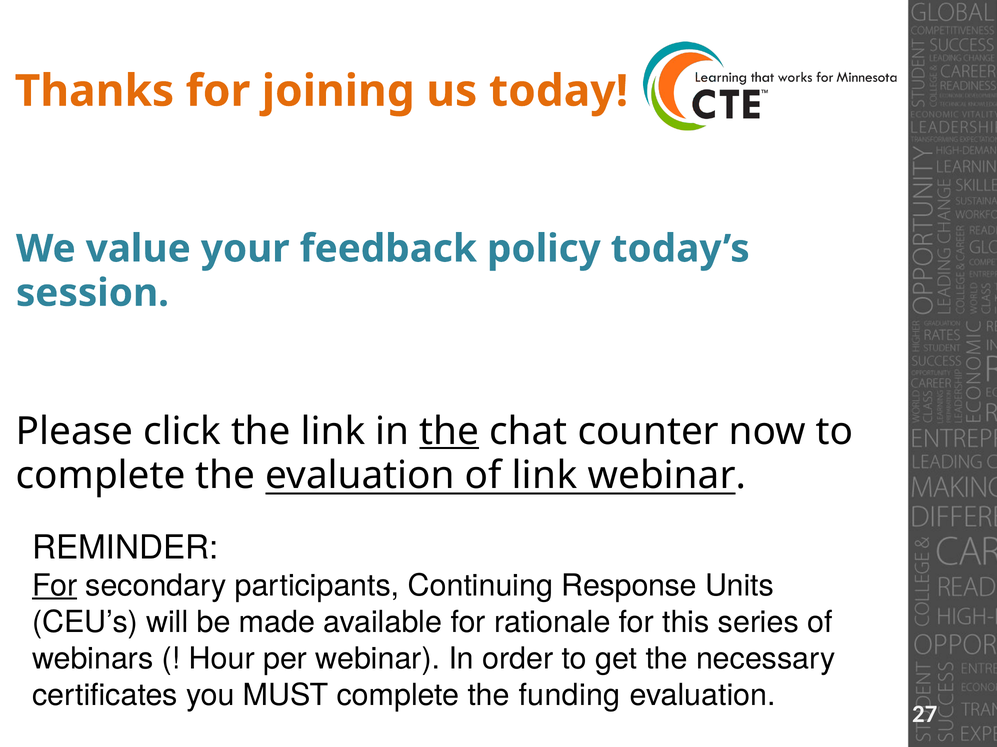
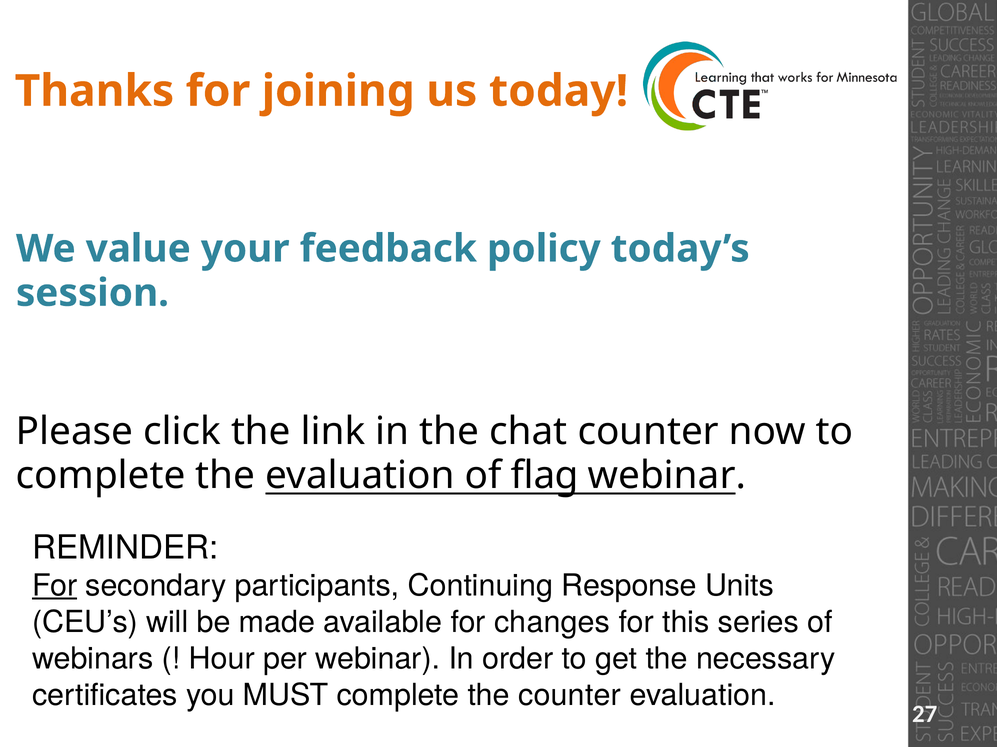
the underline: present -> none (449, 432)
of link: link -> flag (545, 476)
rationale: rationale -> changes (552, 623)
the funding: funding -> counter (570, 696)
